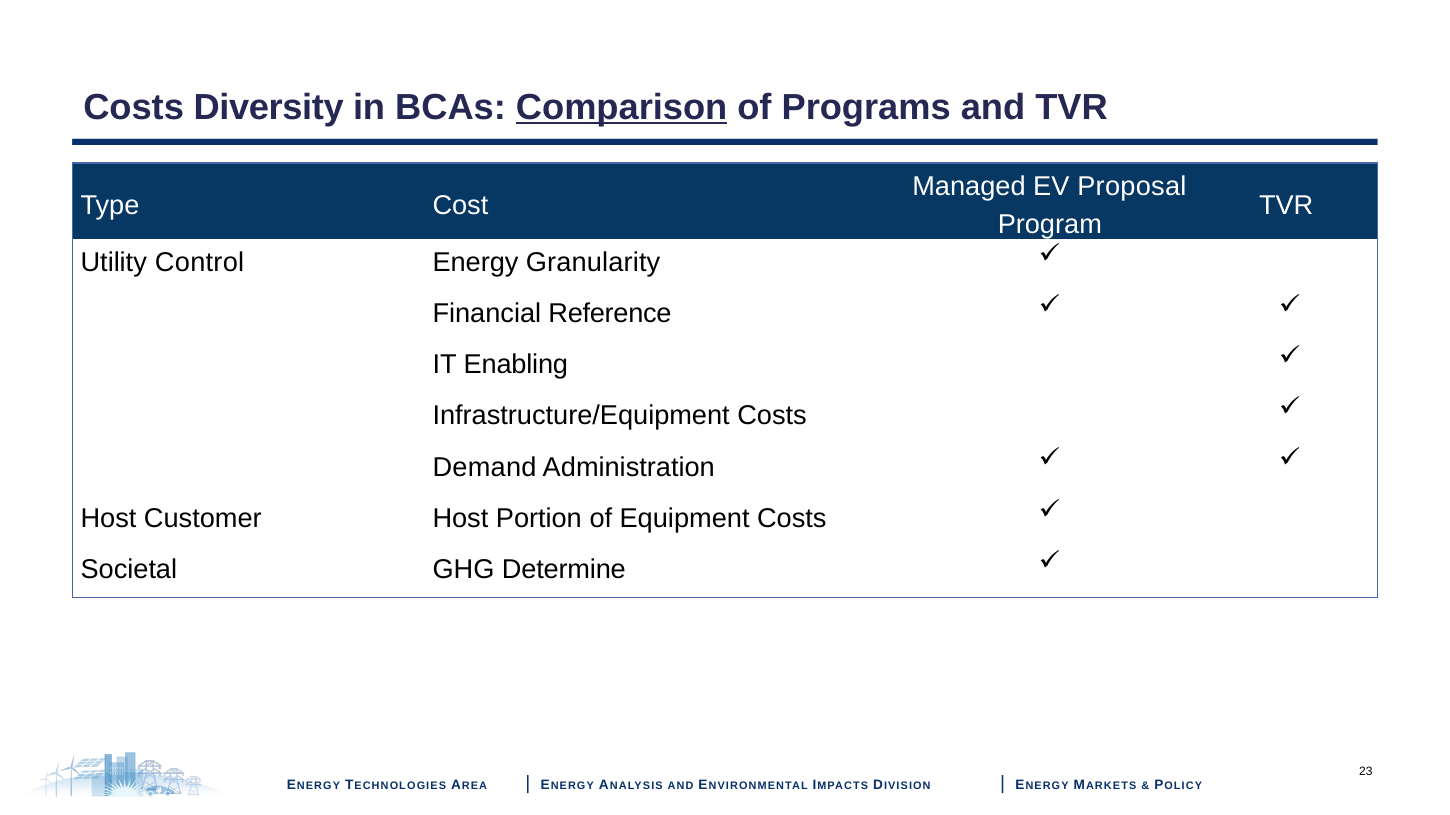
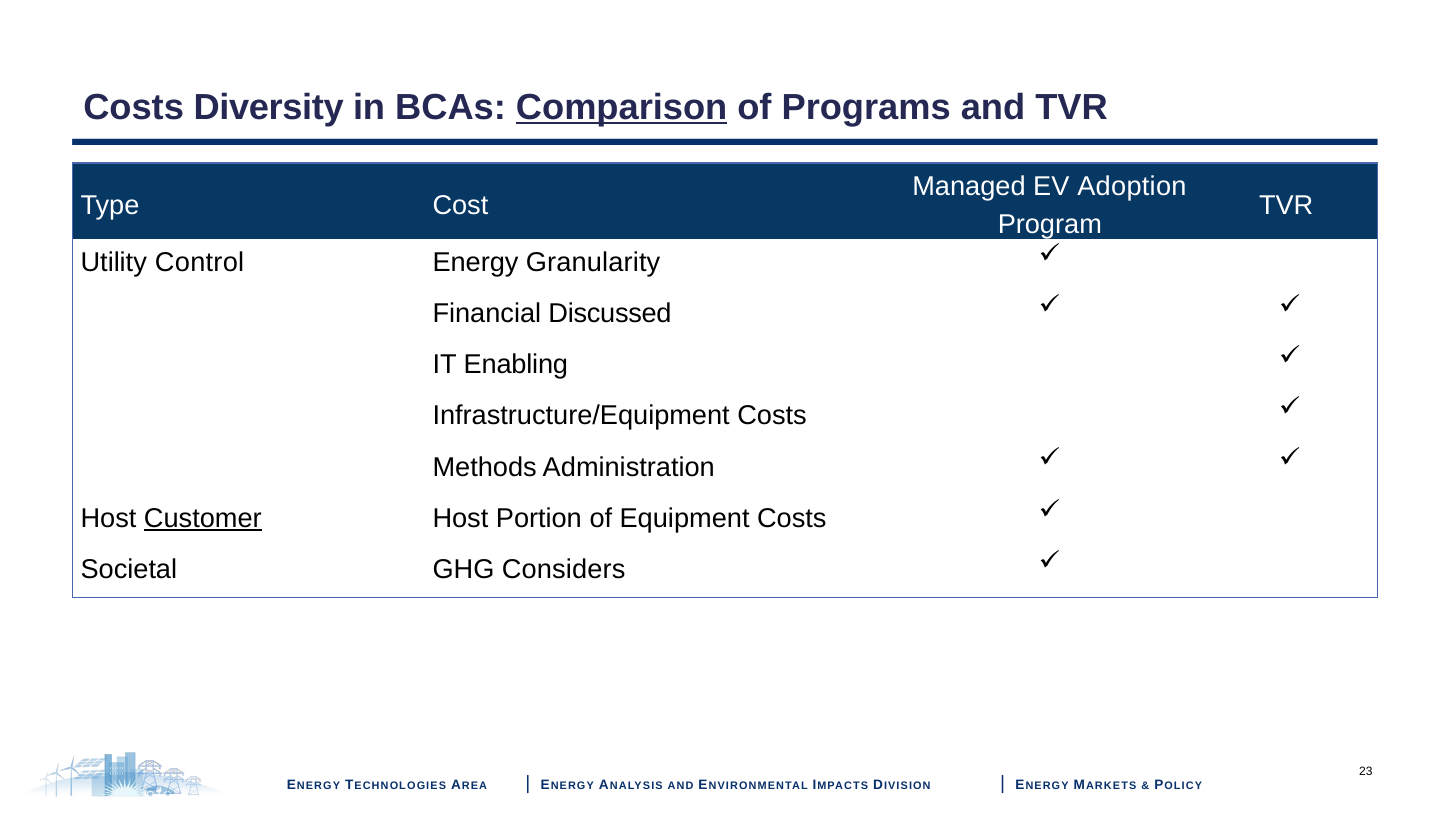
Proposal: Proposal -> Adoption (1132, 186)
Reference: Reference -> Discussed (610, 314)
Demand: Demand -> Methods (485, 467)
Customer underline: none -> present (203, 519)
Determine: Determine -> Considers (564, 570)
